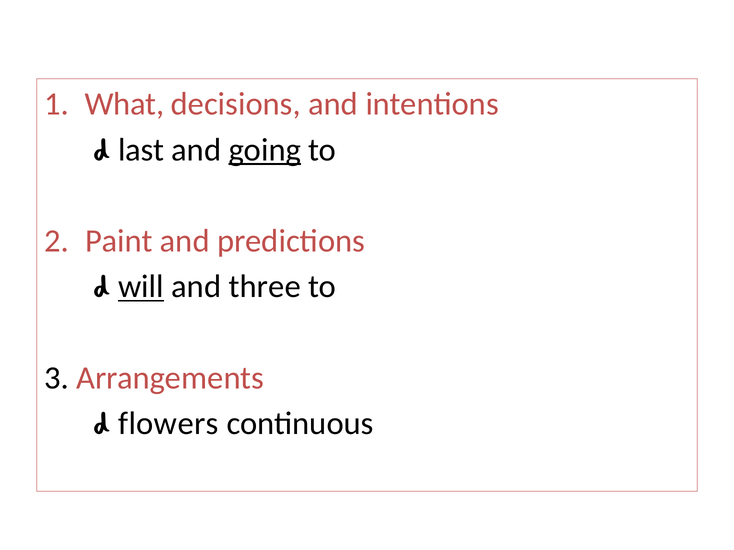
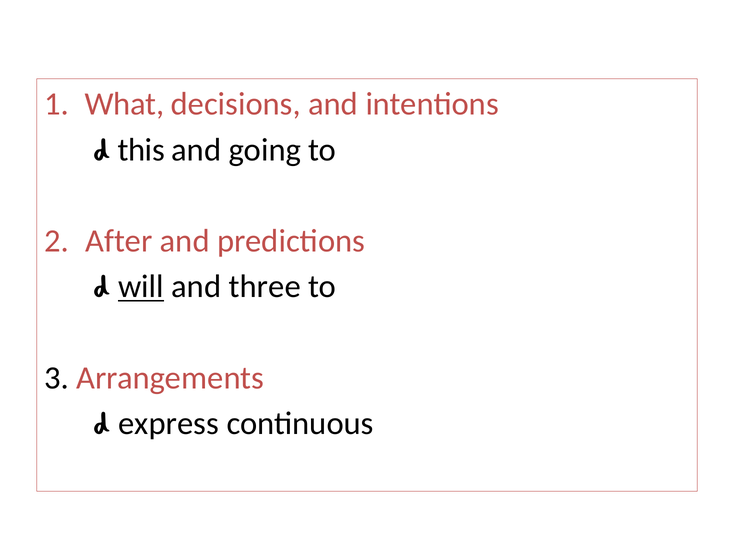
last: last -> this (141, 150)
going underline: present -> none (265, 150)
Paint: Paint -> After (119, 241)
flowers: flowers -> express (169, 424)
